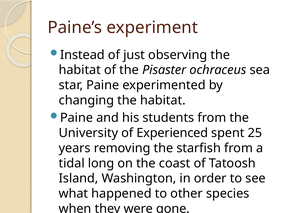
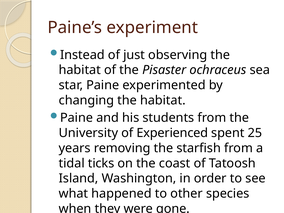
long: long -> ticks (101, 163)
